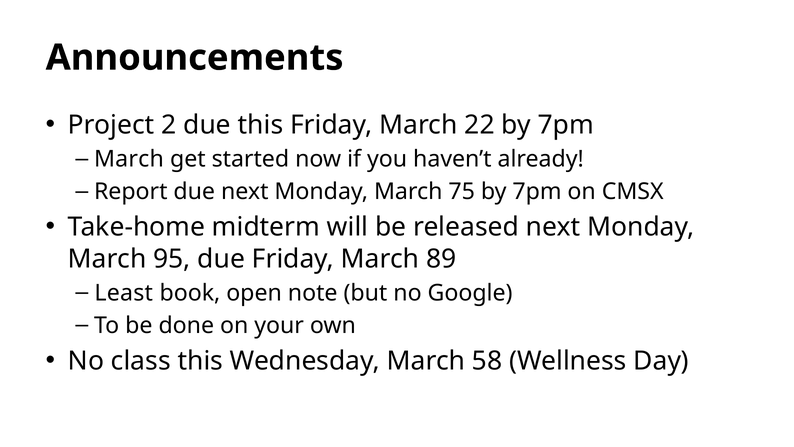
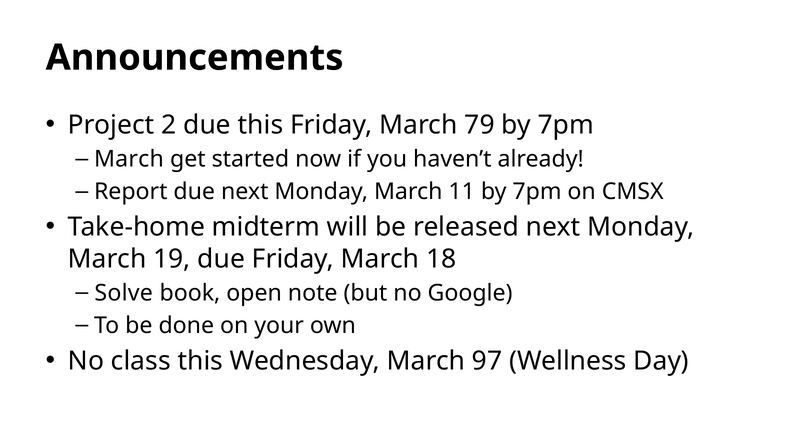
22: 22 -> 79 (480, 125)
75: 75 -> 11 (462, 192)
95: 95 -> 19 (172, 259)
89: 89 -> 18 (441, 259)
Least: Least -> Solve (124, 293)
58: 58 -> 97 (487, 361)
